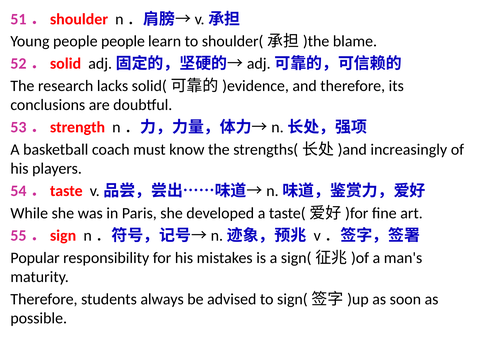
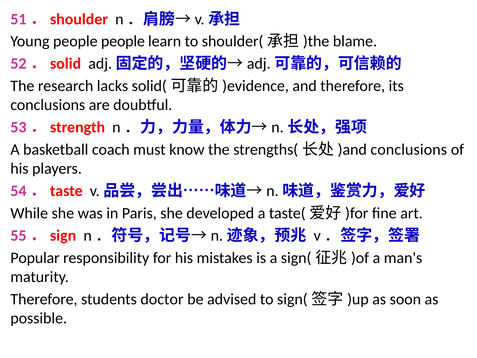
increasingly: increasingly -> conclusions (409, 149)
always: always -> doctor (162, 299)
